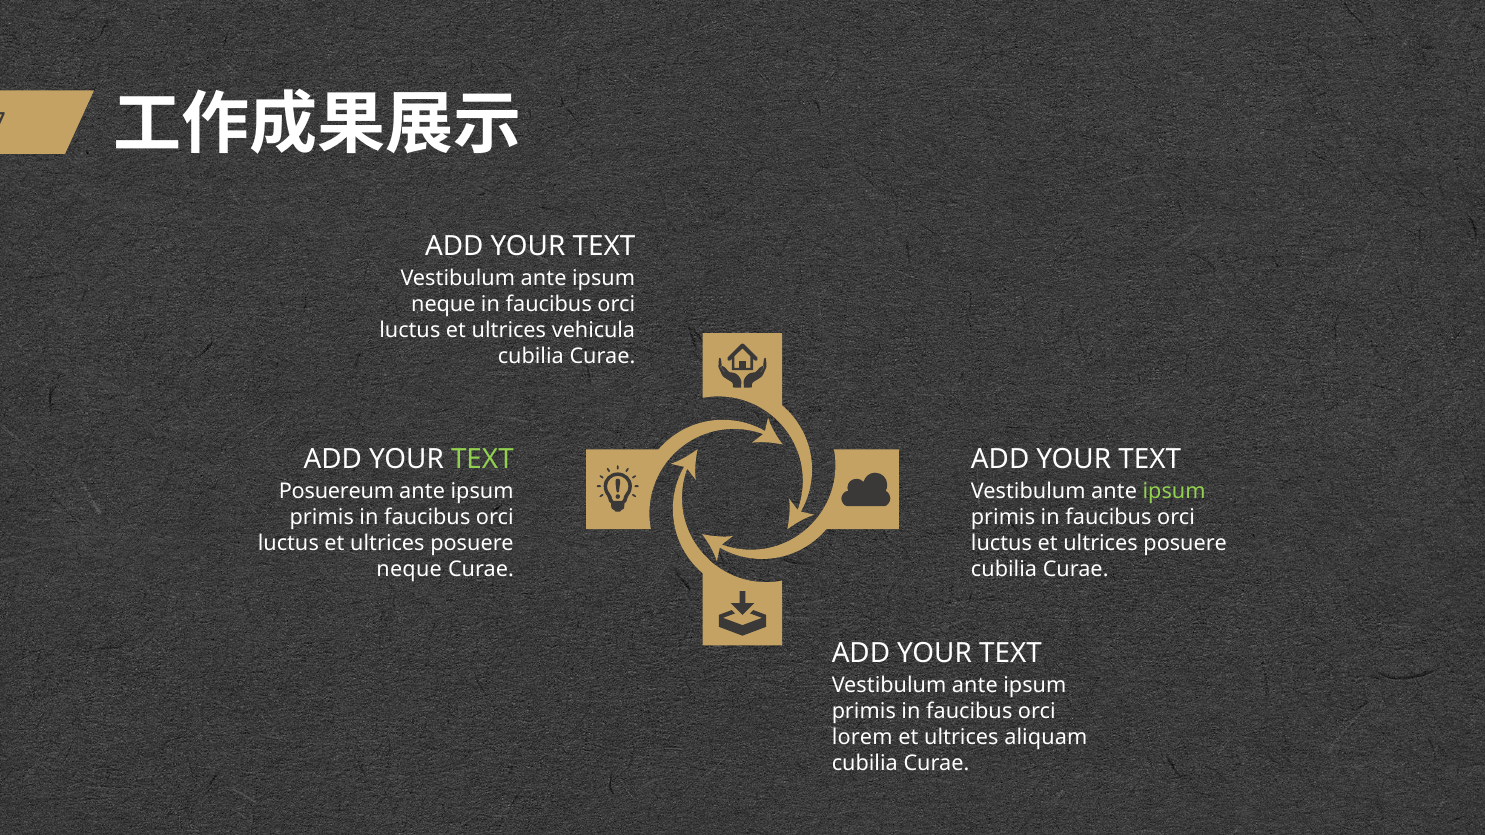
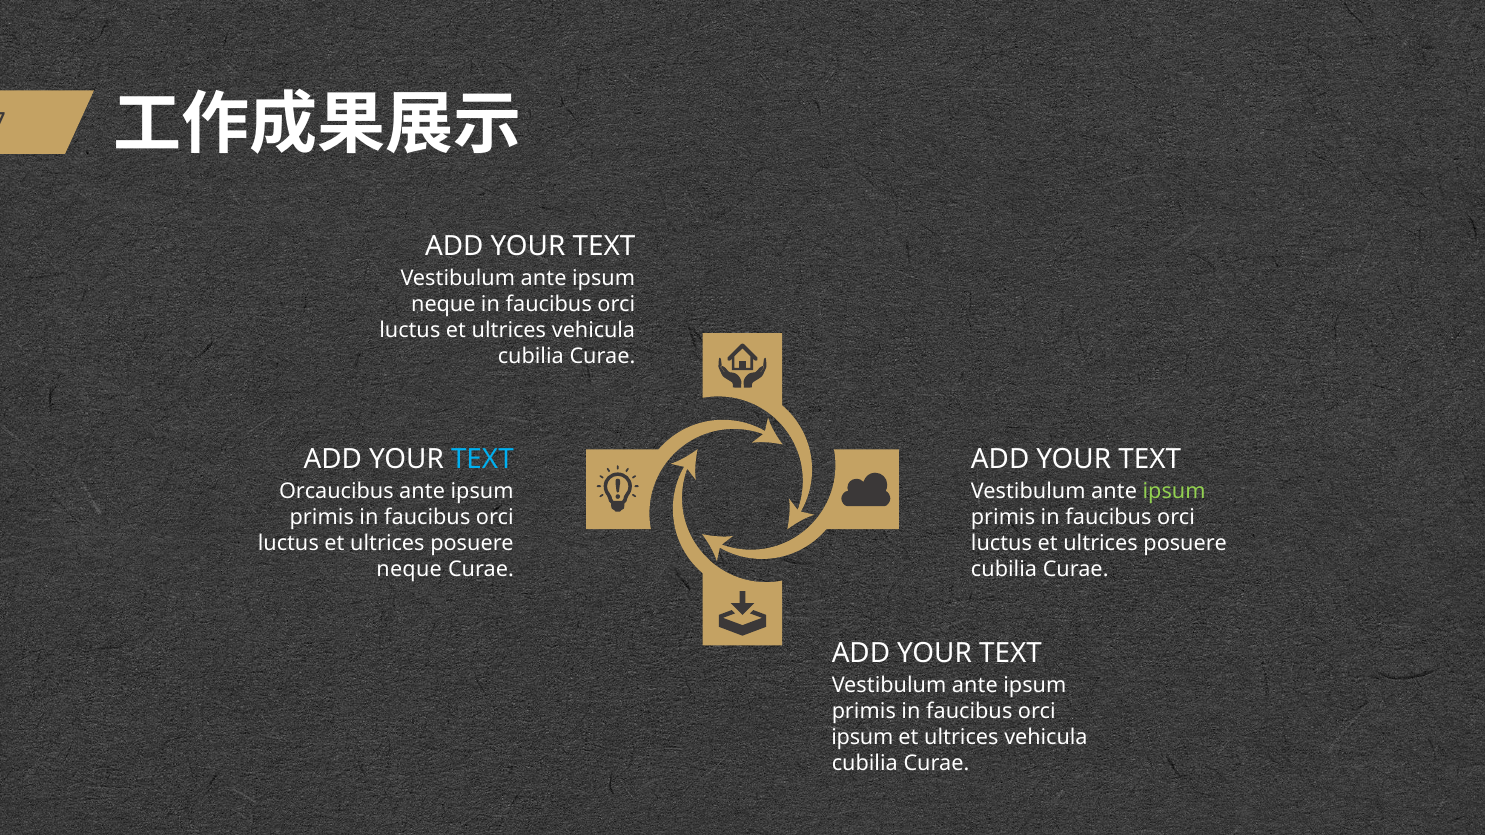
TEXT colour: light green -> light blue (482, 460)
Posuereum: Posuereum -> Orcaucibus (336, 491)
lorem: lorem -> ipsum (862, 737)
aliquam: aliquam -> vehicula (1046, 737)
